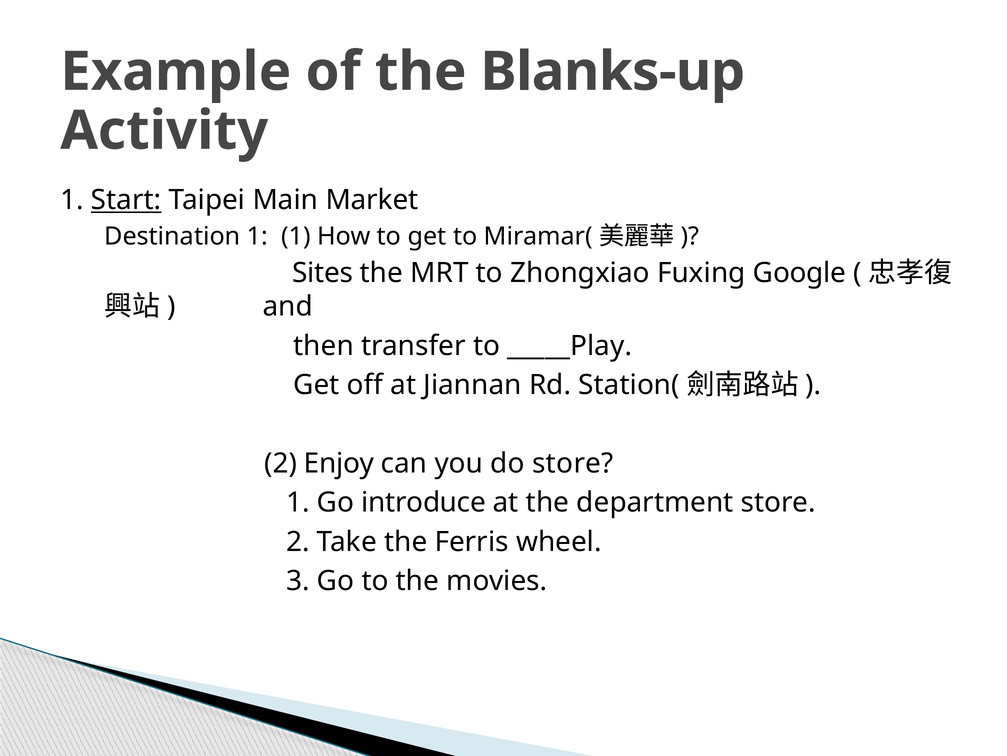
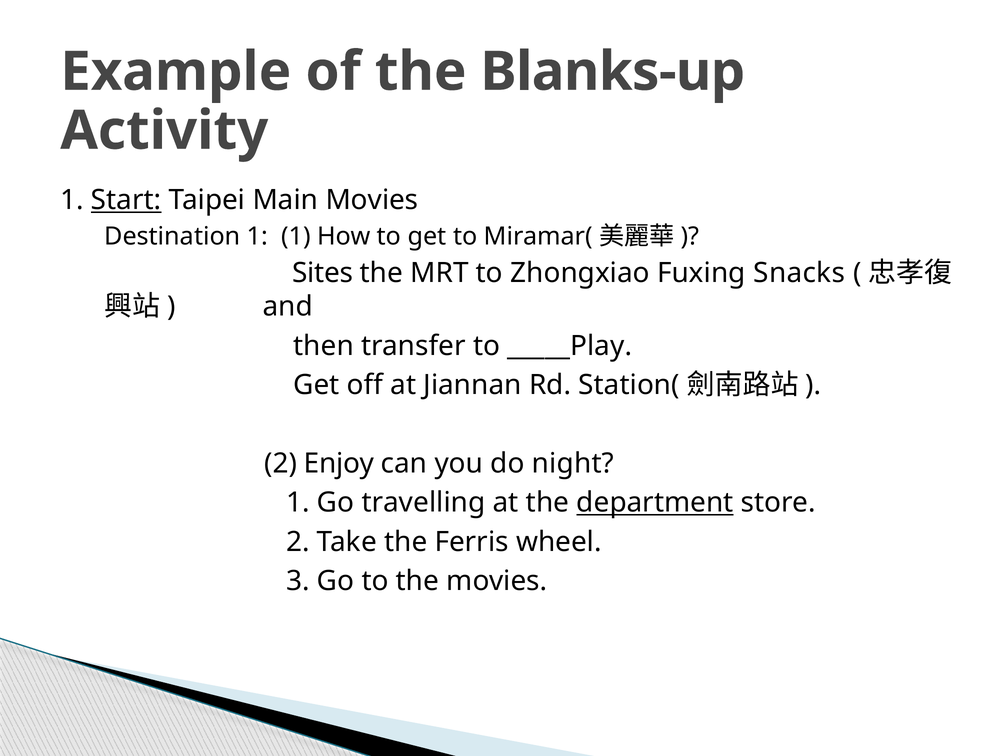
Main Market: Market -> Movies (372, 200)
Google: Google -> Snacks (799, 273)
do store: store -> night (573, 463)
introduce: introduce -> travelling (423, 502)
department underline: none -> present (655, 502)
